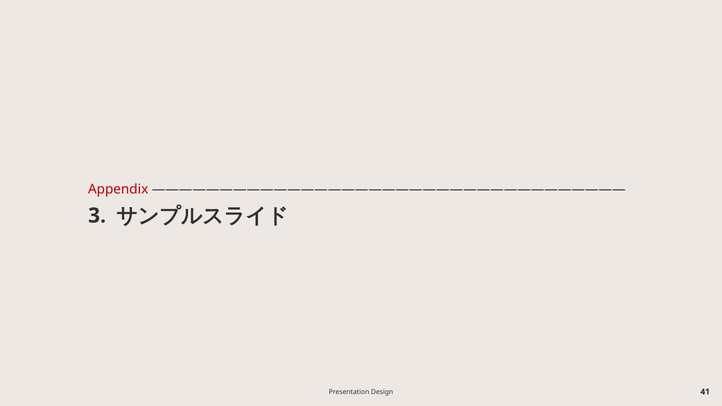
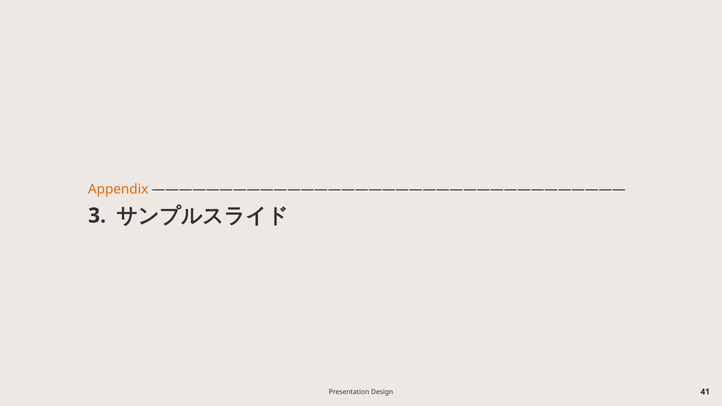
Appendix colour: red -> orange (118, 189)
